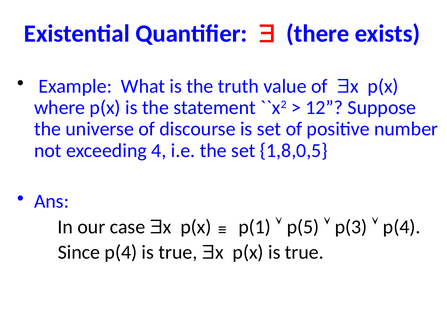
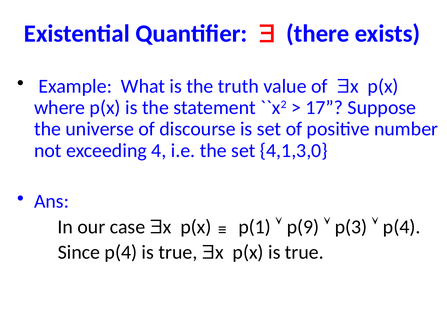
12: 12 -> 17 (324, 108)
1,8,0,5: 1,8,0,5 -> 4,1,3,0 (294, 151)
p(5: p(5 -> p(9 (303, 227)
